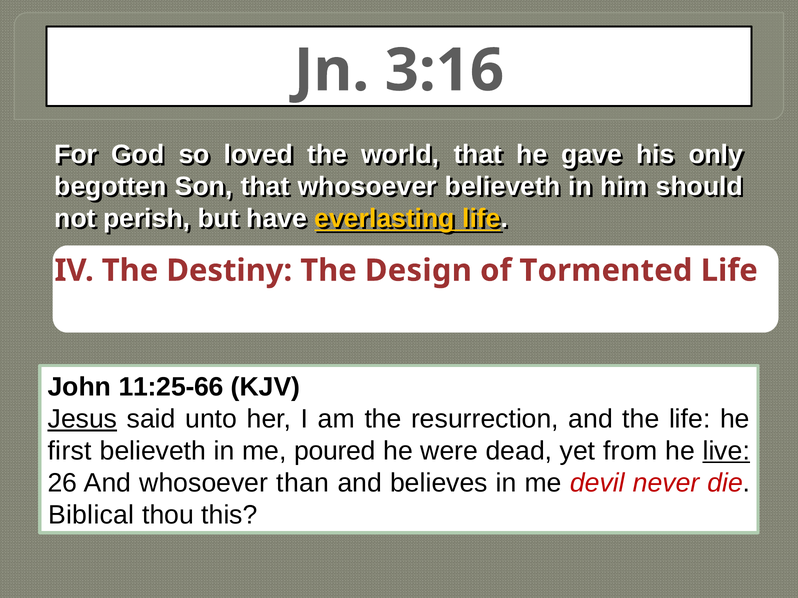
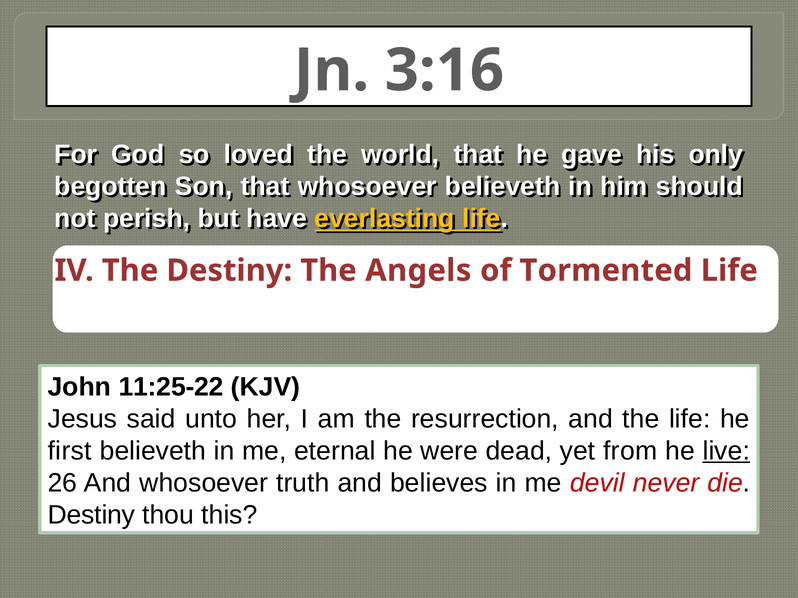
Design: Design -> Angels (418, 271)
11:25-66: 11:25-66 -> 11:25-22 (171, 387)
Jesus underline: present -> none (82, 419)
poured: poured -> eternal (335, 451)
than: than -> truth (303, 483)
Biblical: Biblical -> Destiny (91, 515)
